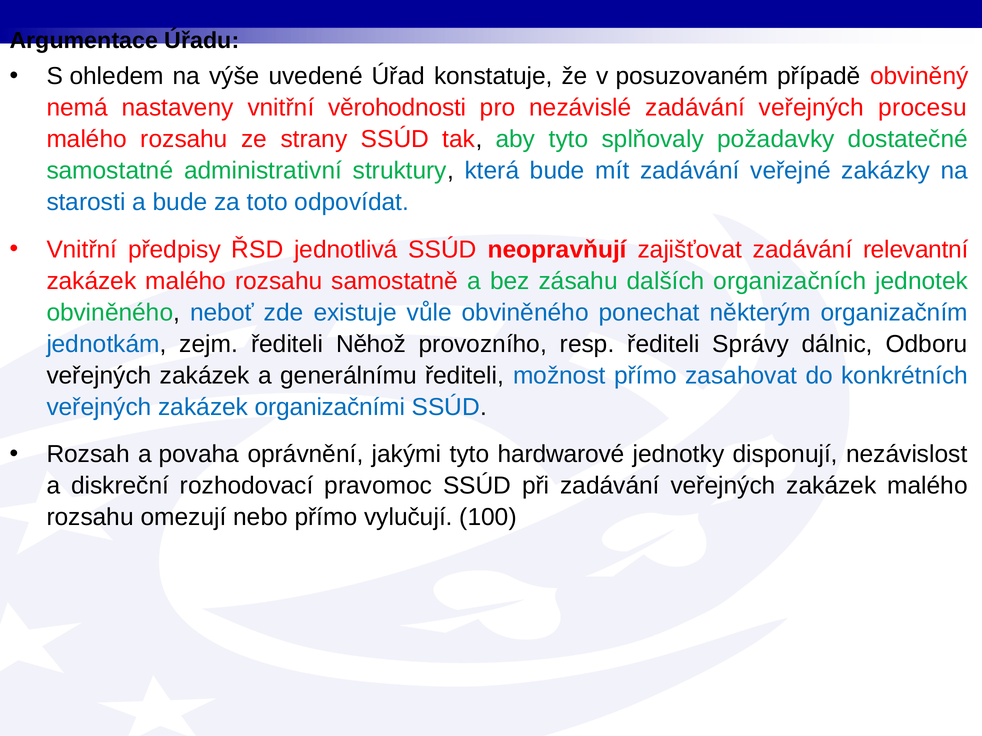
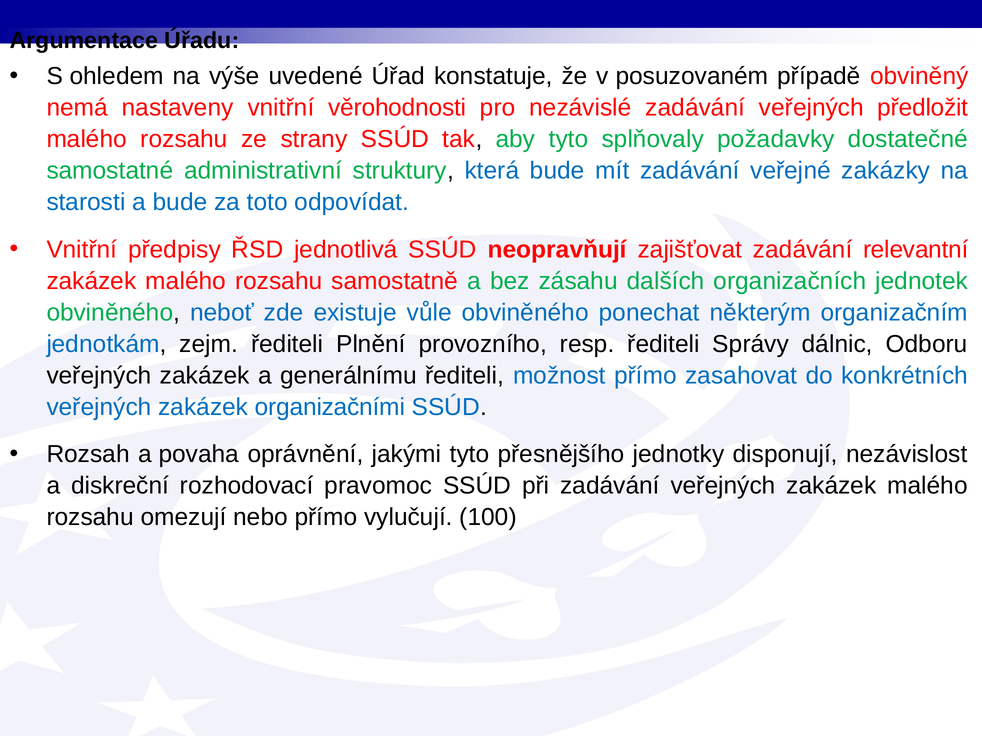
procesu: procesu -> předložit (923, 108)
Něhož: Něhož -> Plnění (371, 344)
hardwarové: hardwarové -> přesnějšího (561, 455)
